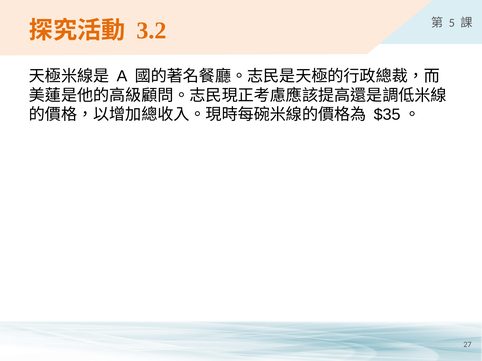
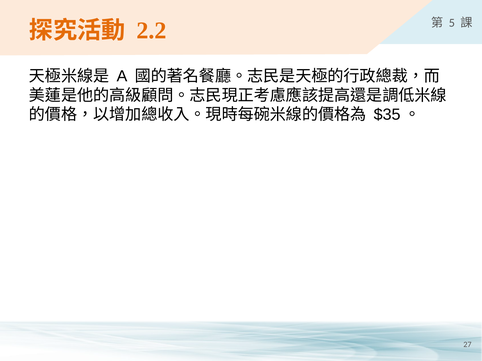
3.2: 3.2 -> 2.2 (152, 31)
